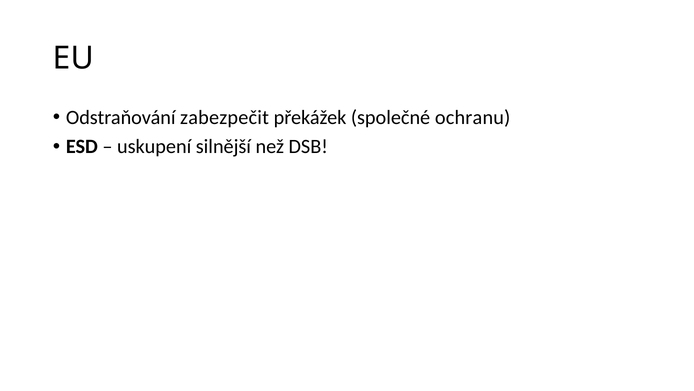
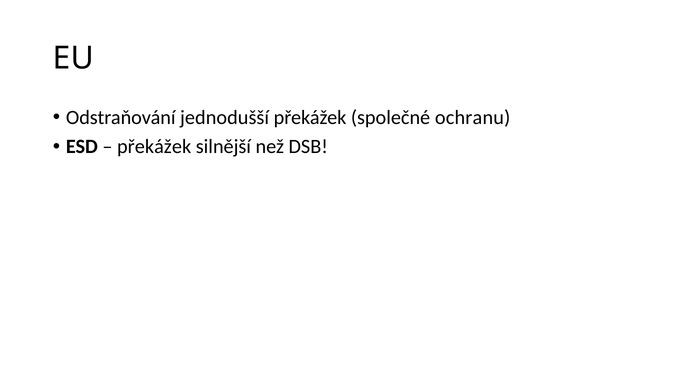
zabezpečit: zabezpečit -> jednodušší (225, 117)
uskupení: uskupení -> překážek (154, 146)
